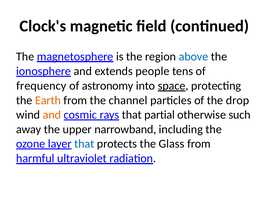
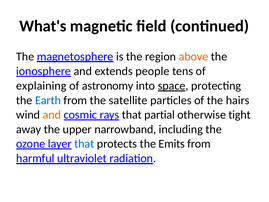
Clock's: Clock's -> What's (43, 26)
above colour: blue -> orange (194, 56)
frequency: frequency -> explaining (41, 86)
Earth colour: orange -> blue (48, 100)
channel: channel -> satellite (128, 100)
drop: drop -> hairs (238, 100)
such: such -> tight (240, 115)
Glass: Glass -> Emits (172, 144)
